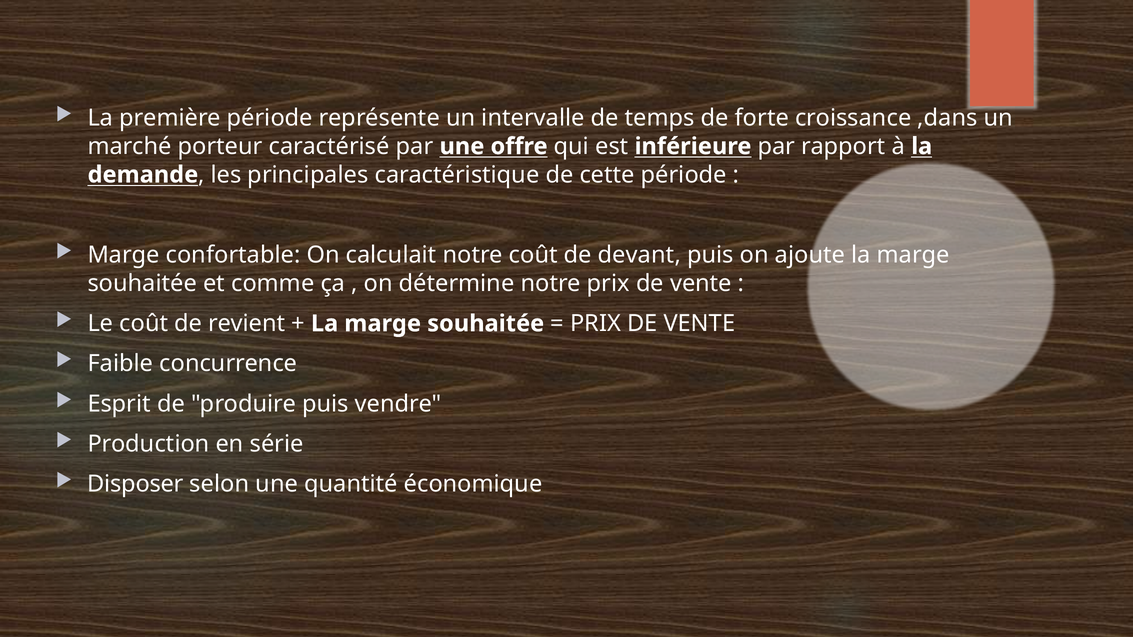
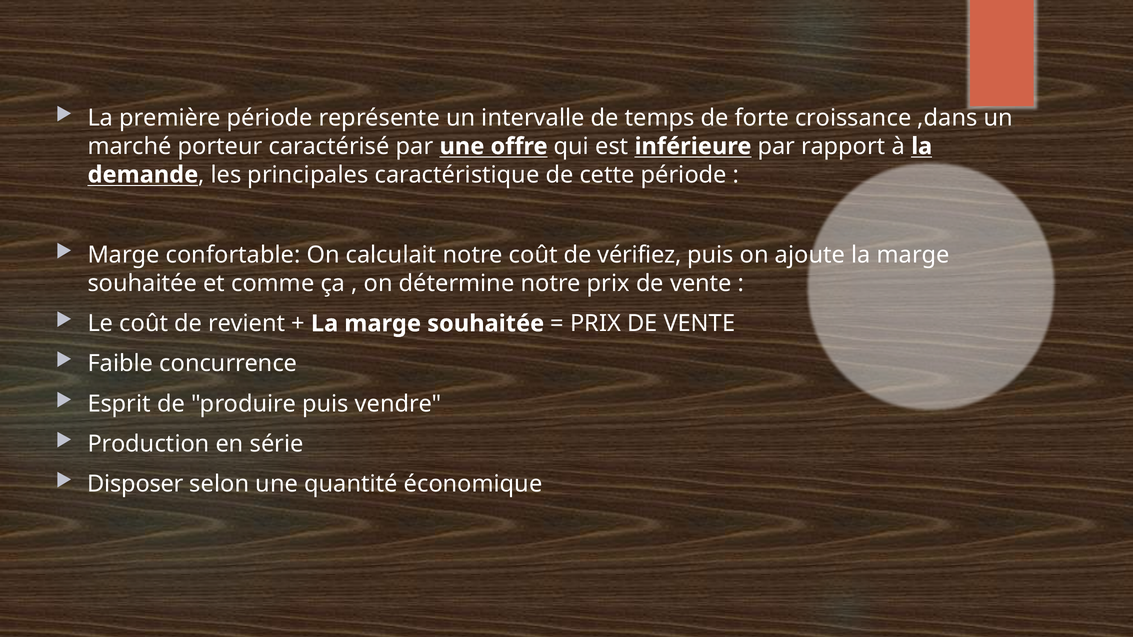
devant: devant -> vérifiez (639, 255)
